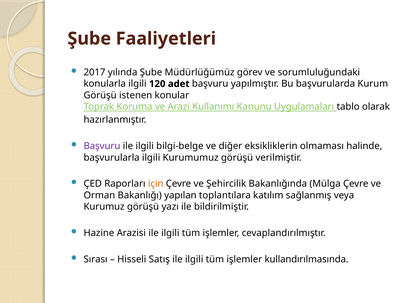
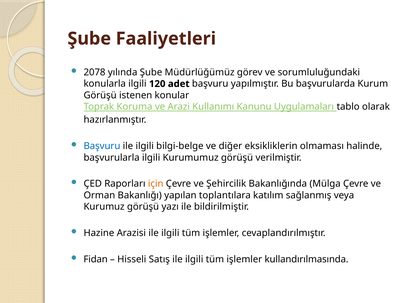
2017: 2017 -> 2078 (95, 72)
Başvuru colour: purple -> blue (102, 146)
Sırası: Sırası -> Fidan (96, 259)
